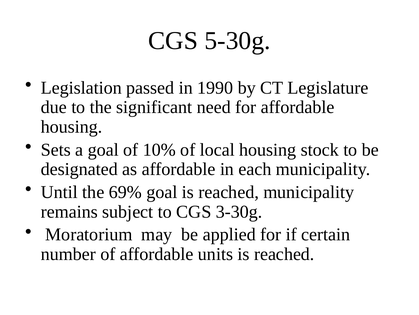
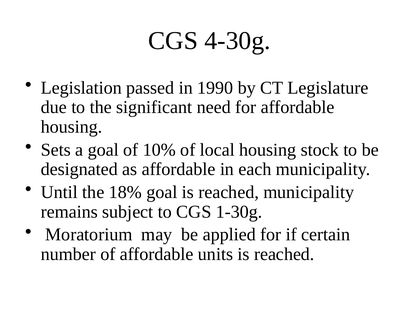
5-30g: 5-30g -> 4-30g (237, 41)
69%: 69% -> 18% (125, 192)
3-30g: 3-30g -> 1-30g (239, 211)
